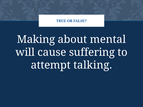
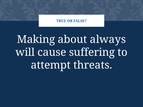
mental: mental -> always (108, 40)
talking: talking -> threats (93, 65)
